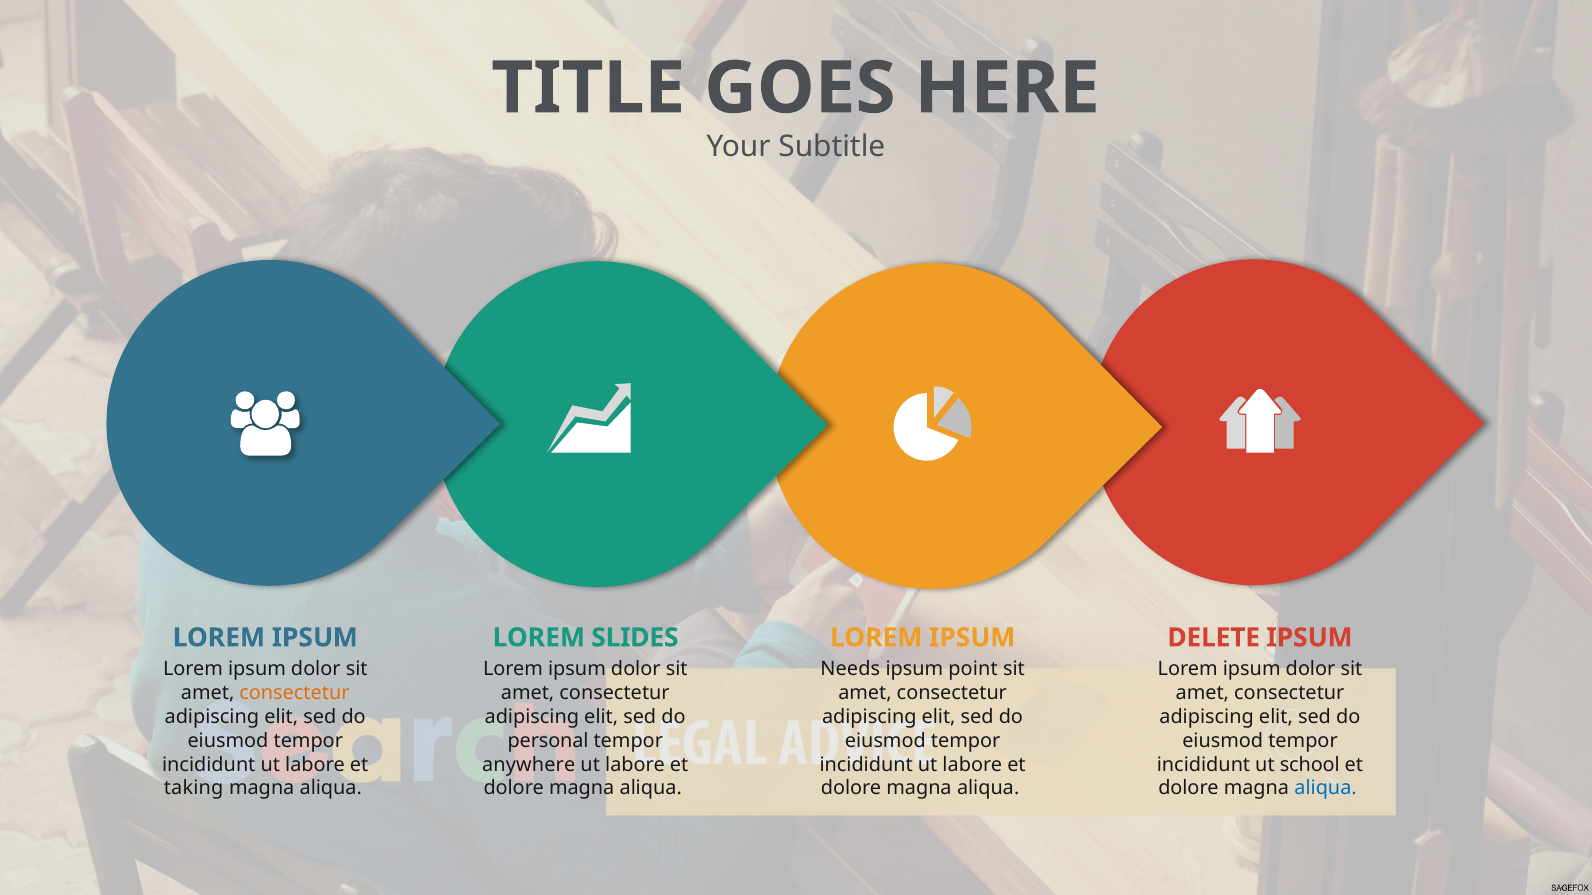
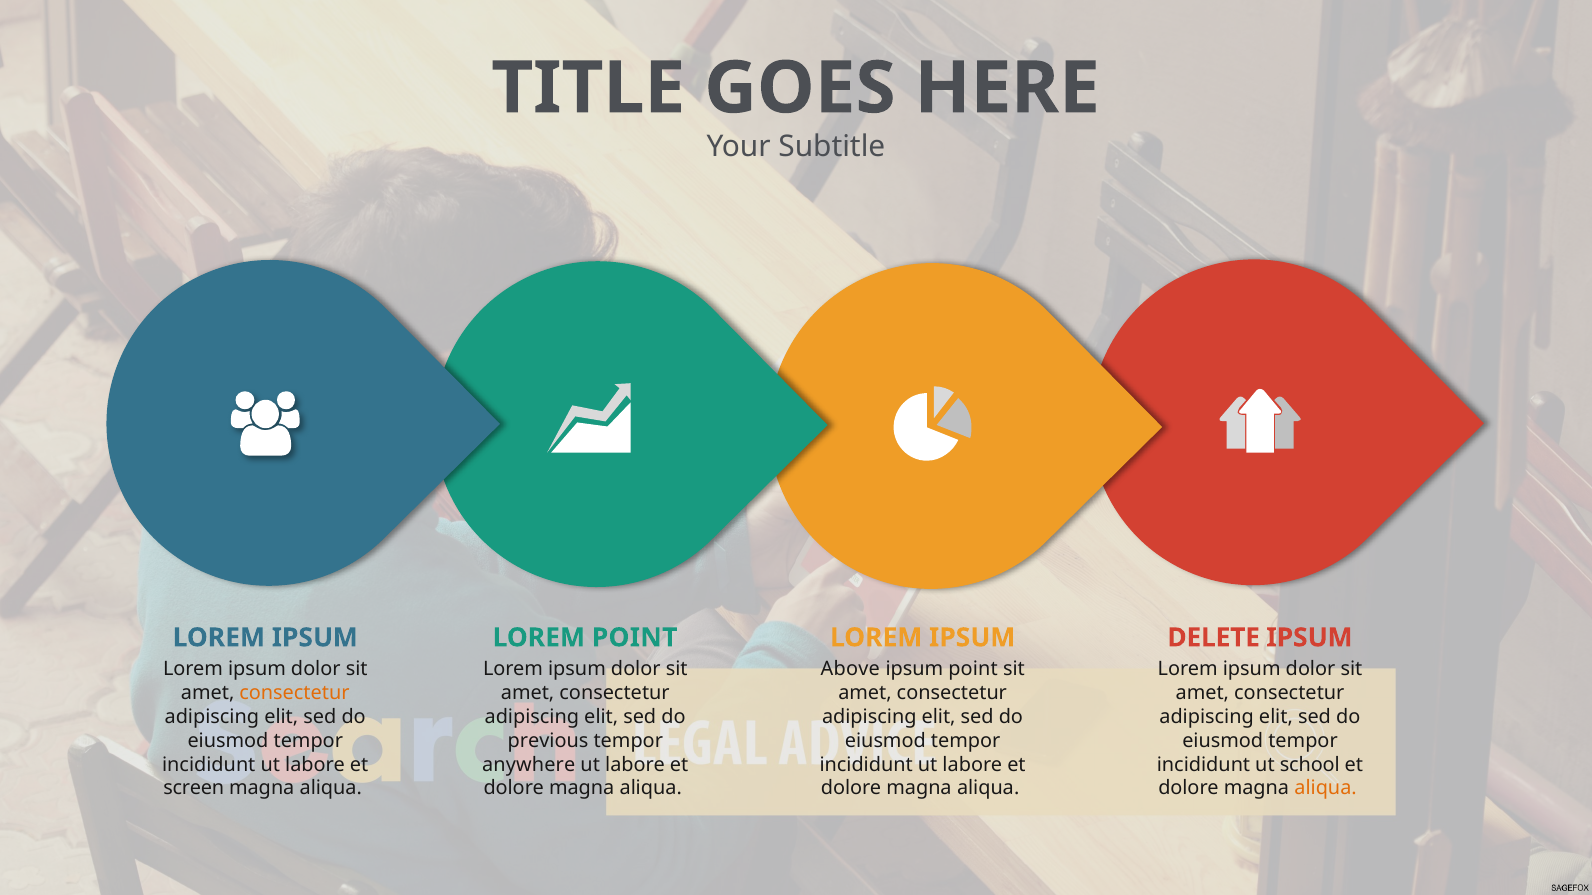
LOREM SLIDES: SLIDES -> POINT (635, 638)
Needs: Needs -> Above (850, 669)
personal: personal -> previous (548, 741)
taking: taking -> screen (194, 789)
aliqua colour: blue -> orange (1326, 789)
